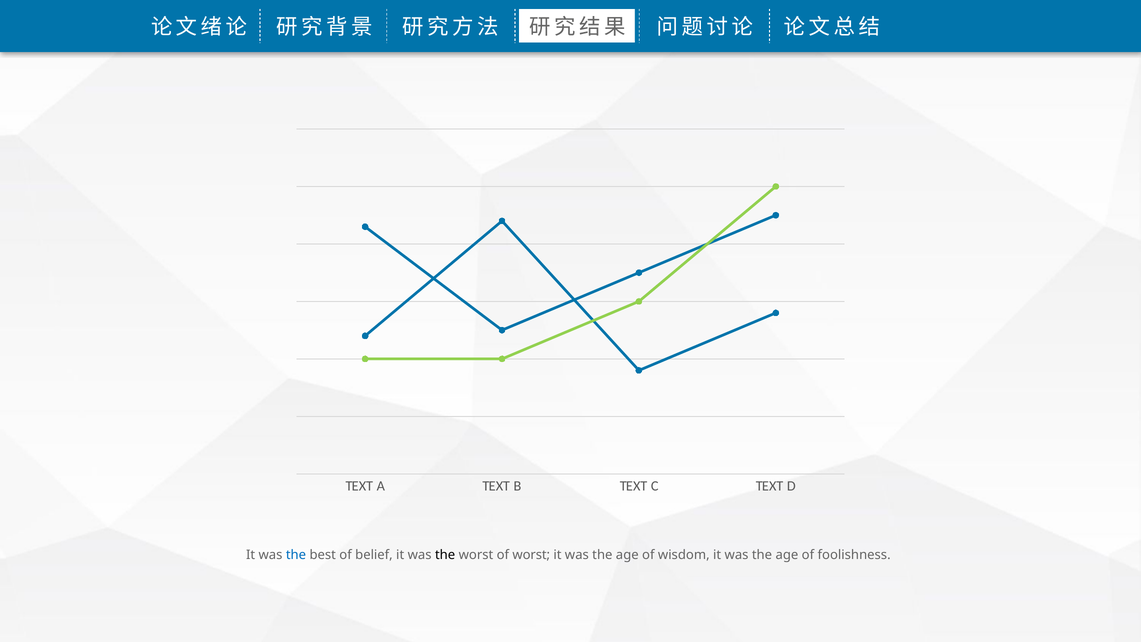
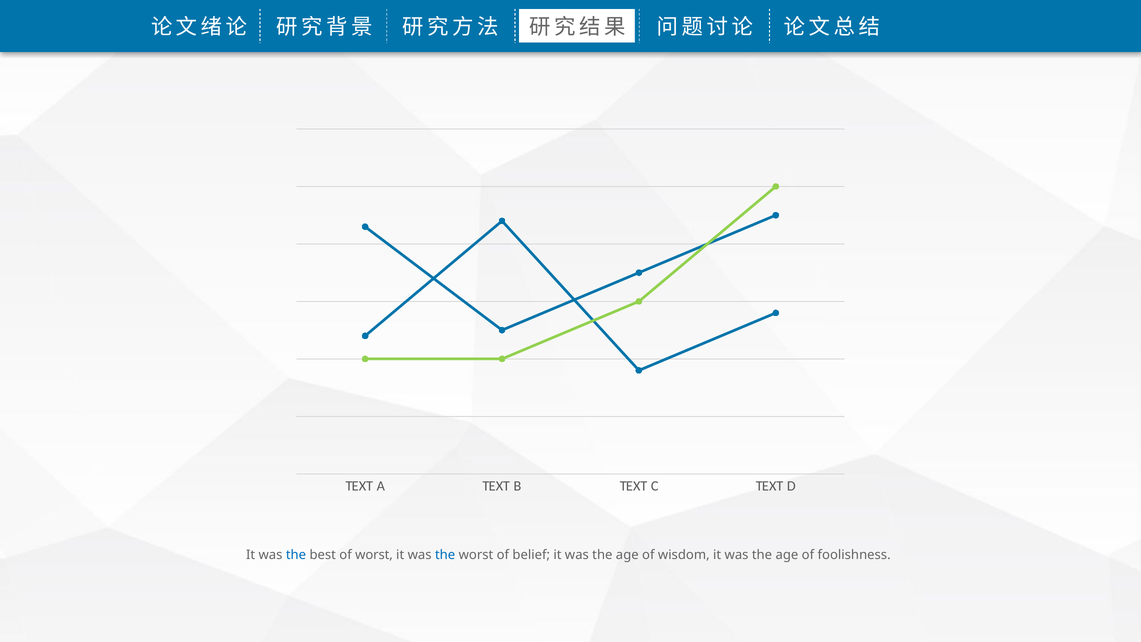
of belief: belief -> worst (374, 555)
the colour: black -> blue (445, 555)
of worst: worst -> belief (531, 555)
